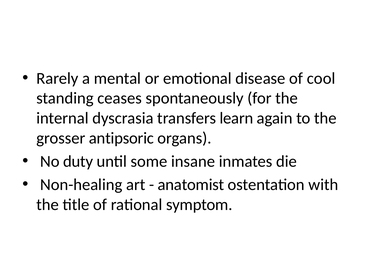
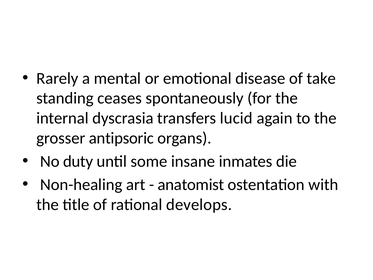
cool: cool -> take (321, 78)
learn: learn -> lucid (236, 118)
symptom: symptom -> develops (199, 204)
